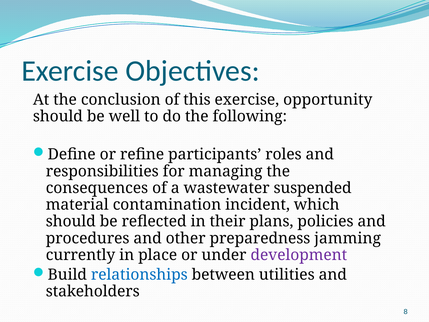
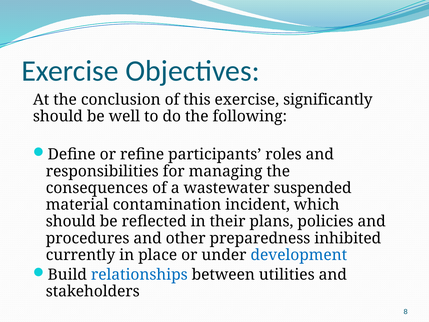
opportunity: opportunity -> significantly (328, 100)
jamming: jamming -> inhibited (348, 238)
development colour: purple -> blue (299, 255)
